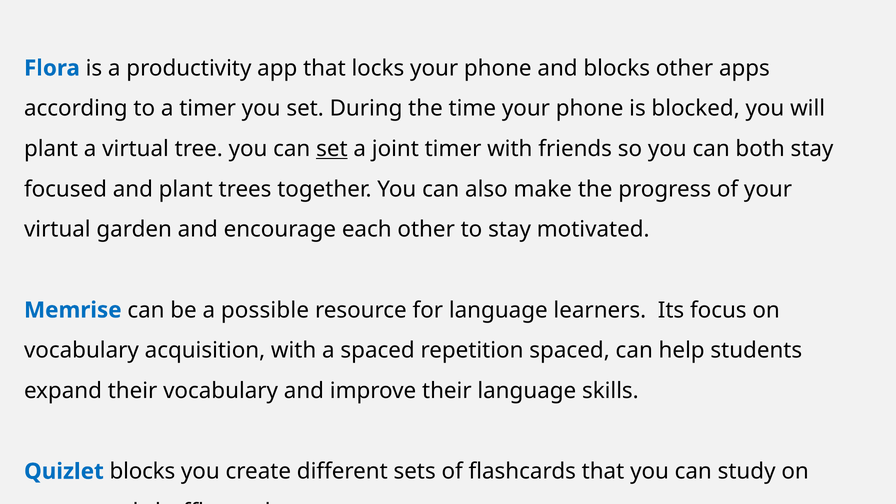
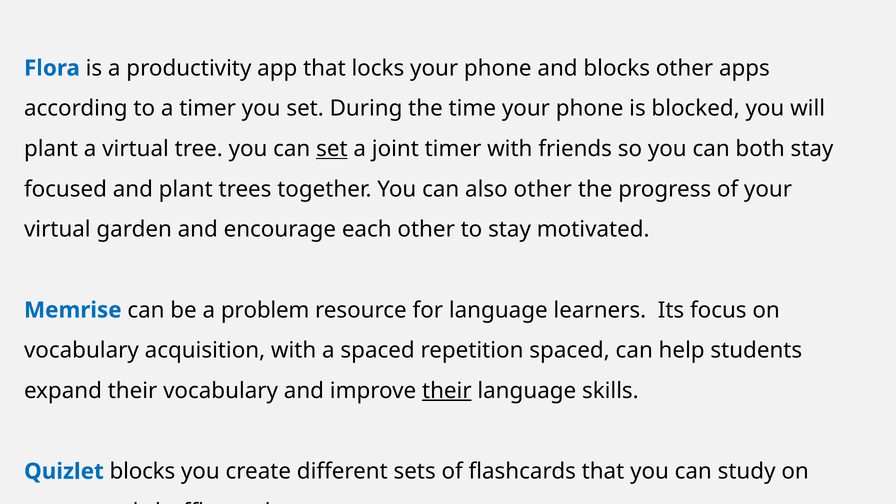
also make: make -> other (543, 189)
possible: possible -> problem (265, 310)
their underline: none -> present (447, 391)
